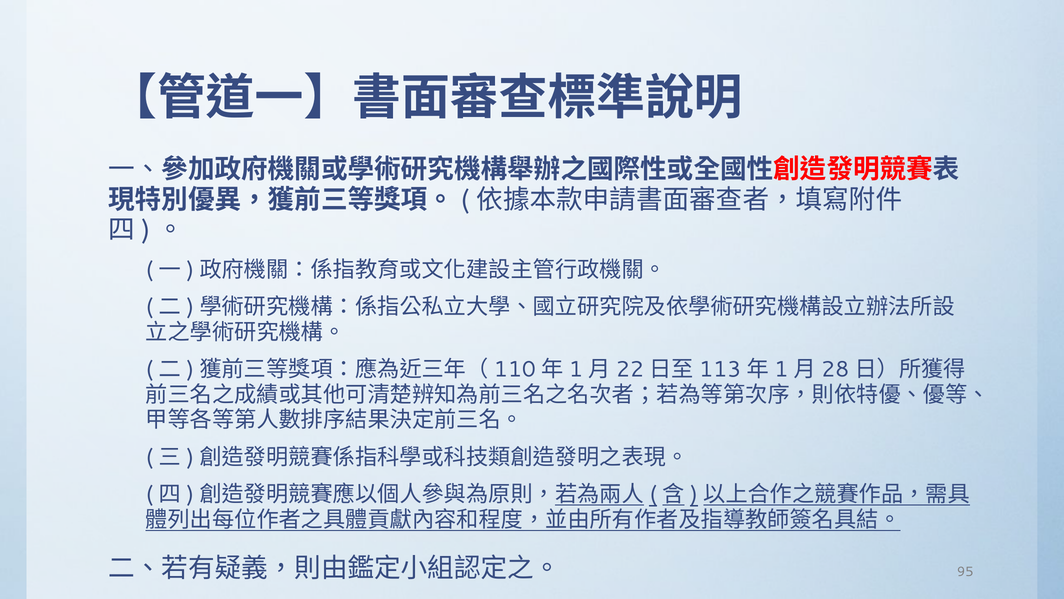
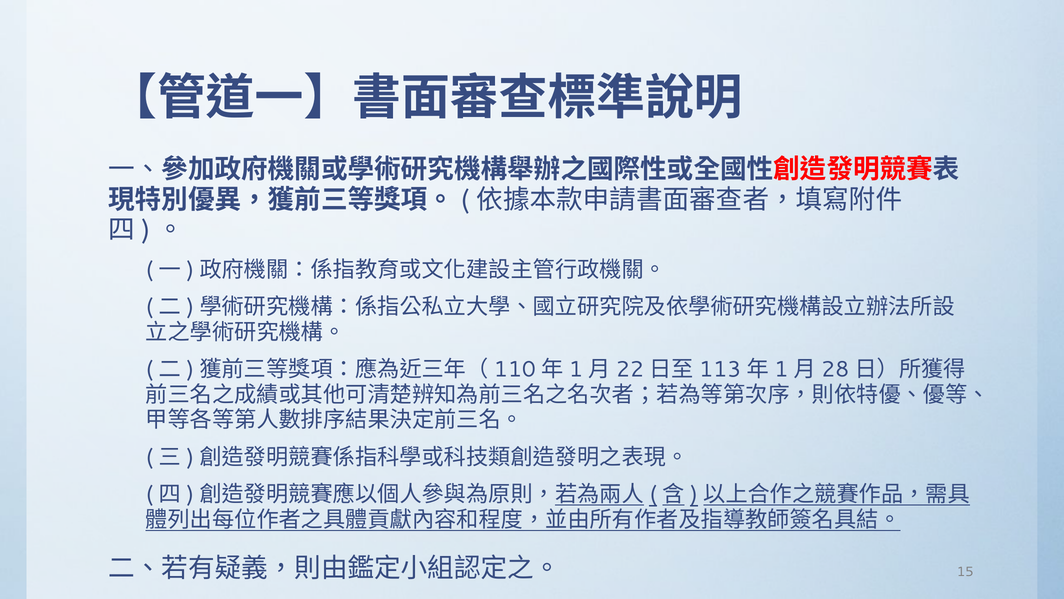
95: 95 -> 15 (965, 572)
